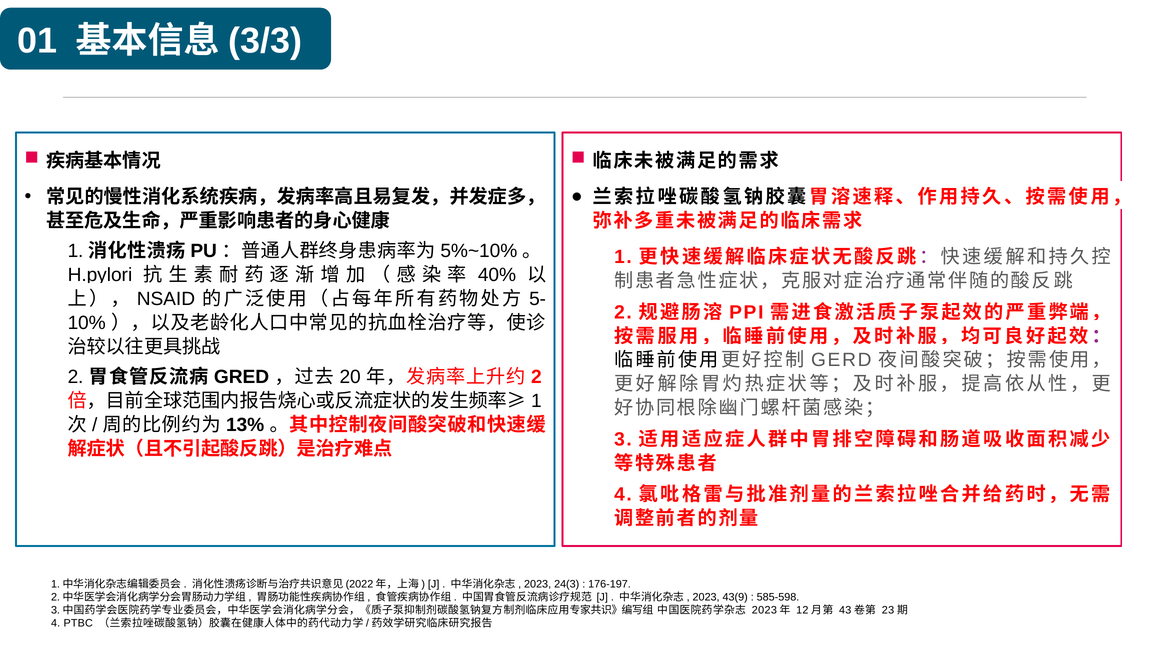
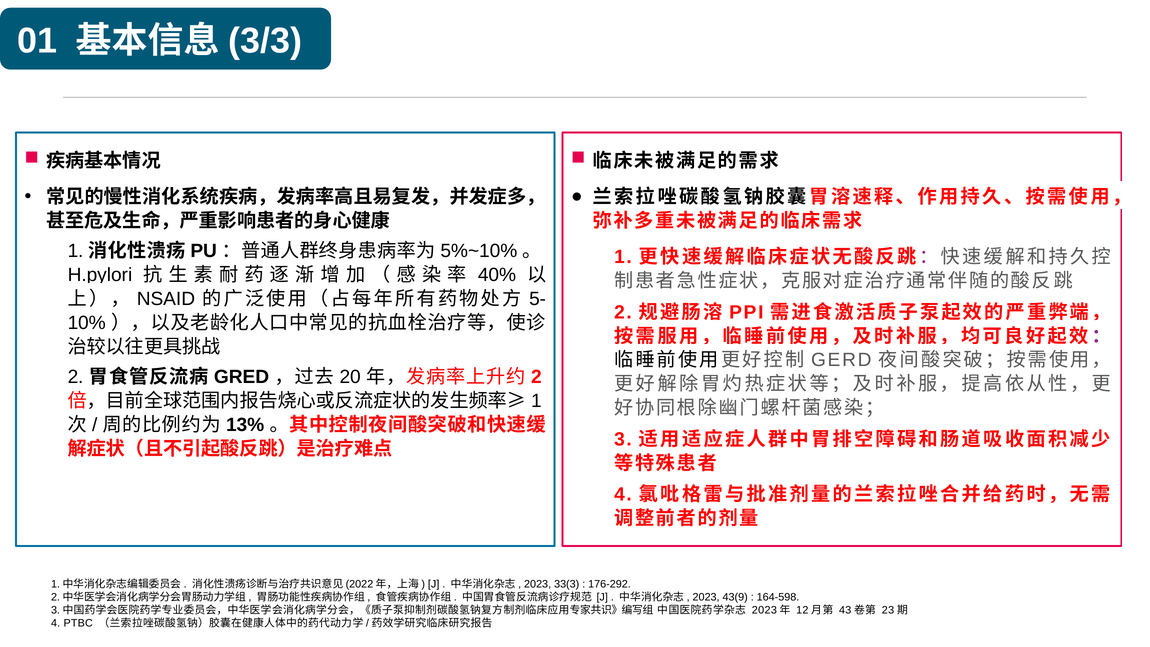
24(3: 24(3 -> 33(3 (567, 584)
176-197: 176-197 -> 176-292 (610, 584)
585-598: 585-598 -> 164-598 (778, 597)
